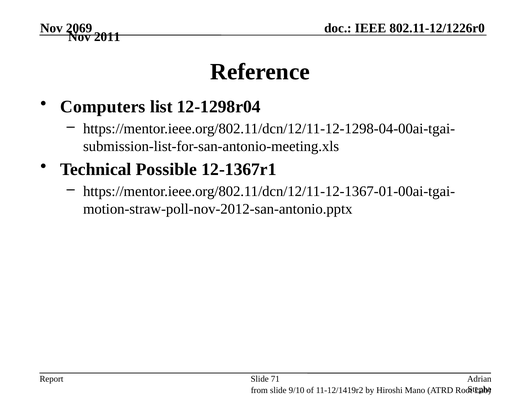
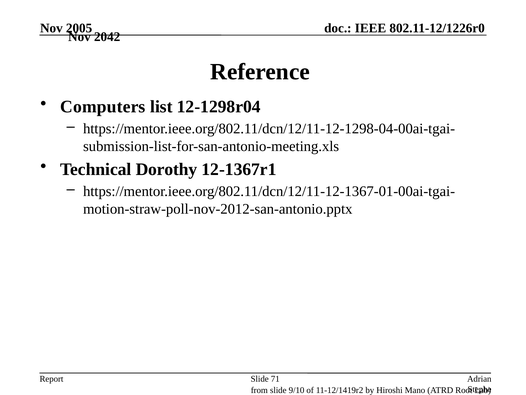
2069: 2069 -> 2005 (79, 28)
2011: 2011 -> 2042 (107, 37)
Possible: Possible -> Dorothy (167, 169)
